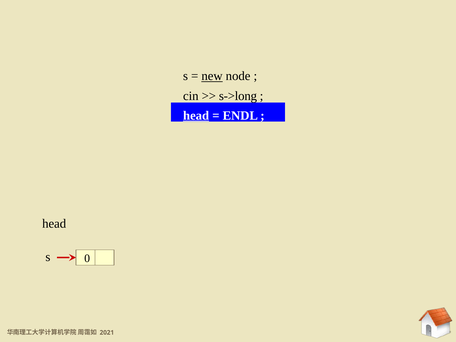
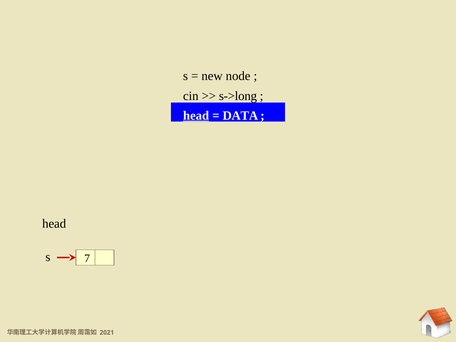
new underline: present -> none (212, 76)
ENDL: ENDL -> DATA (240, 116)
0: 0 -> 7 (87, 258)
